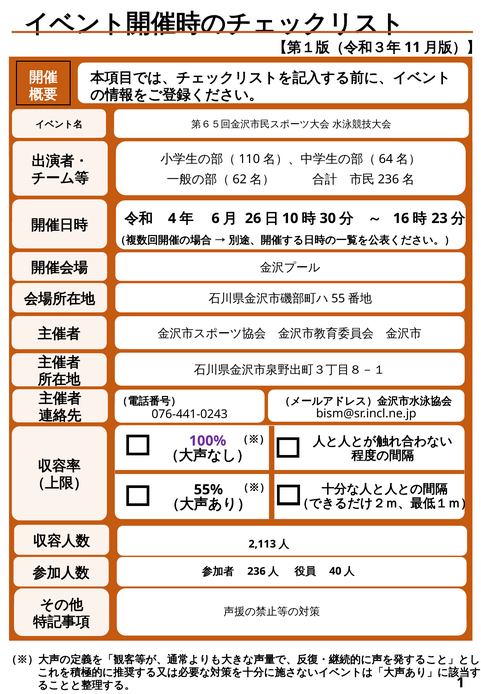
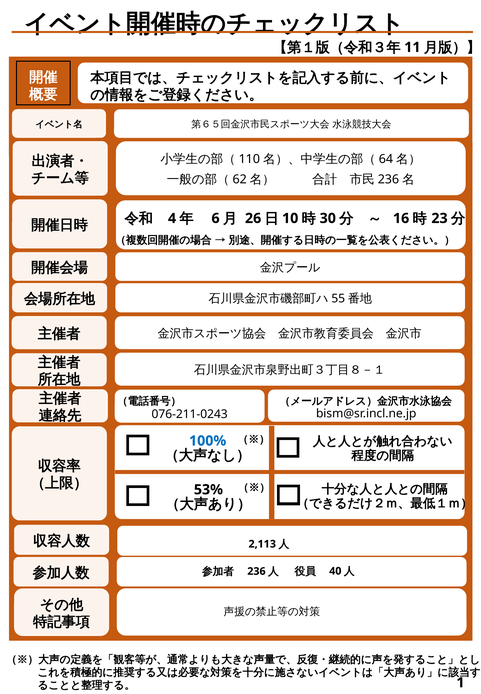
076-441-0243: 076-441-0243 -> 076-211-0243 (190, 415)
100% colour: purple -> blue (208, 441)
55%: 55% -> 53% (208, 490)
